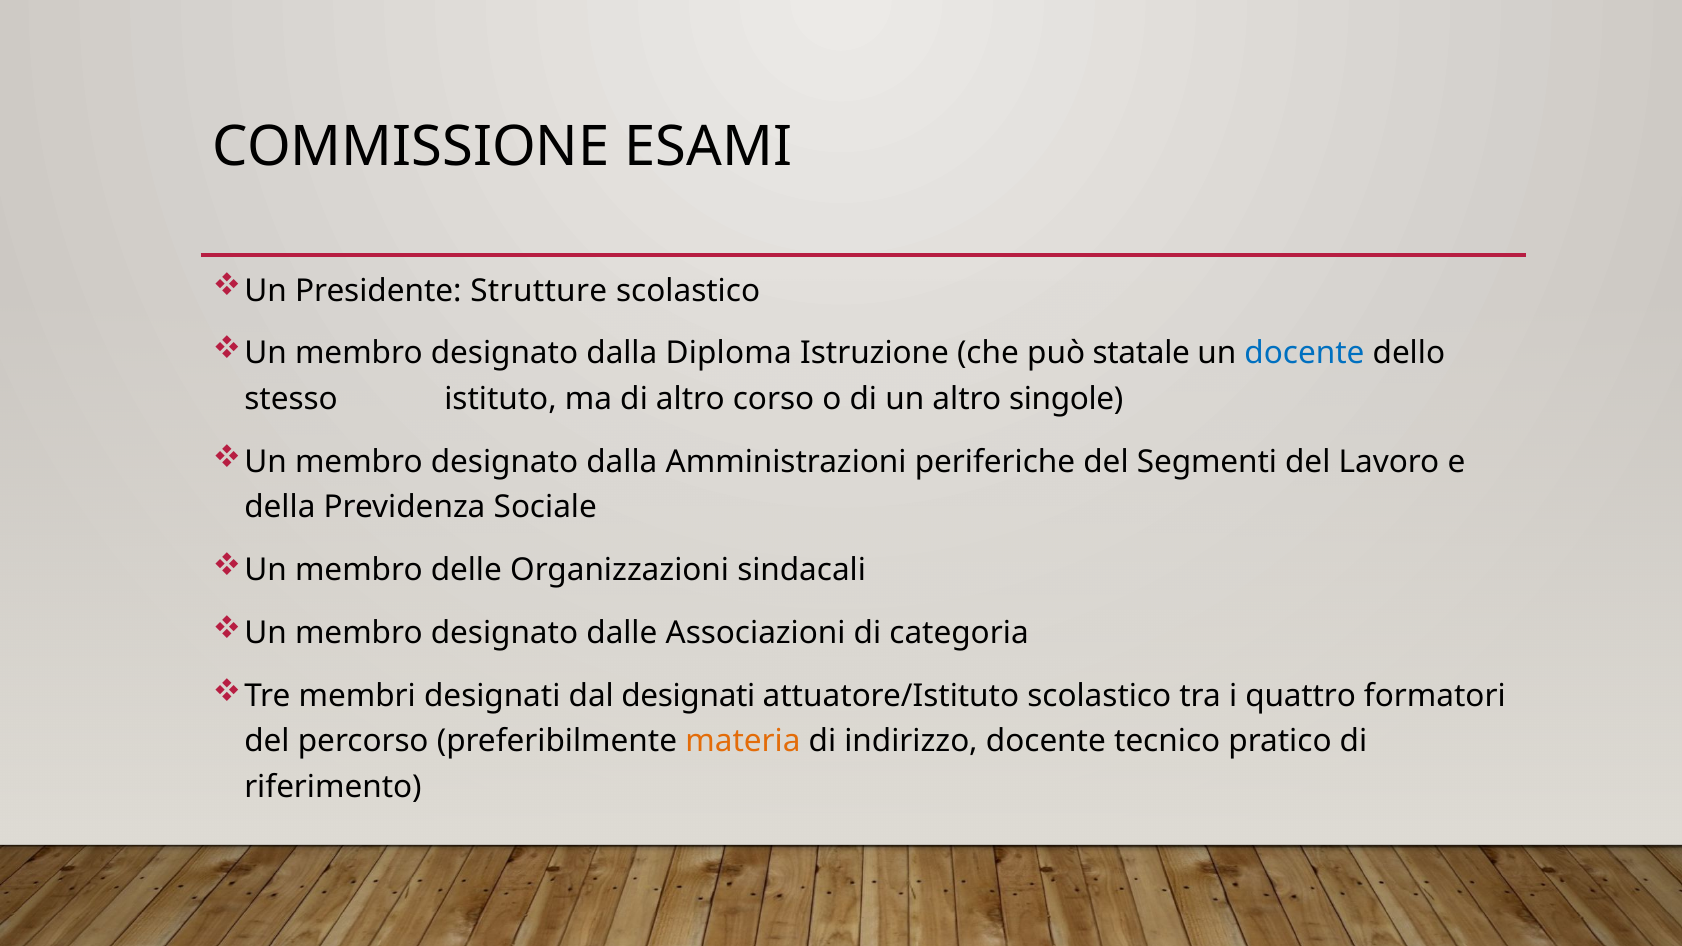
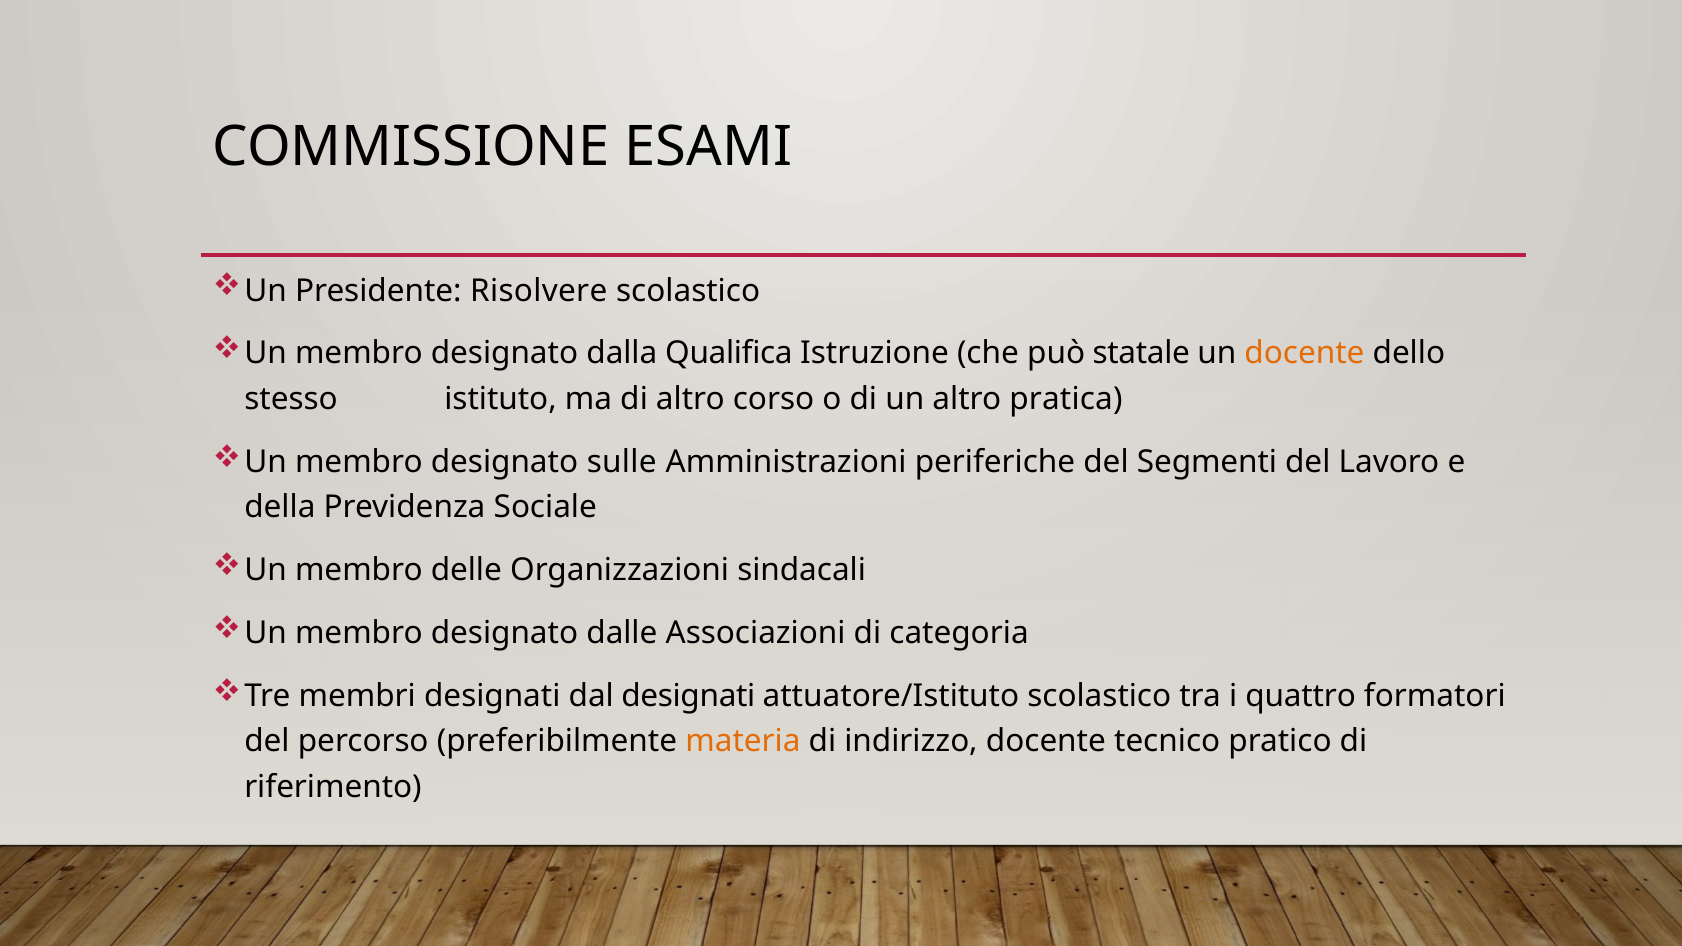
Strutture: Strutture -> Risolvere (539, 291)
Diploma: Diploma -> Qualifica (729, 354)
docente colour: blue -> orange (1304, 354)
singole: singole -> pratica (1066, 399)
dalla: dalla -> sulle (622, 462)
